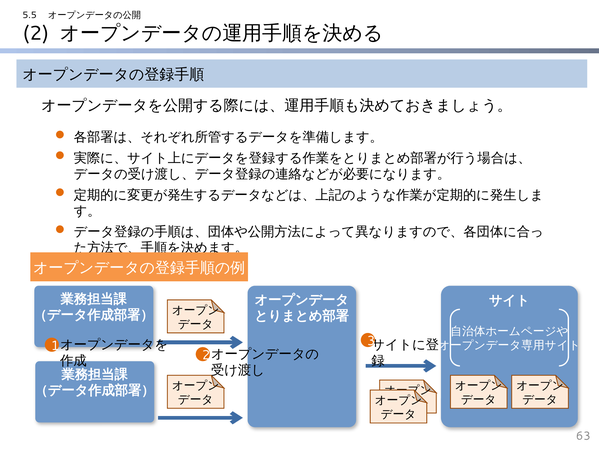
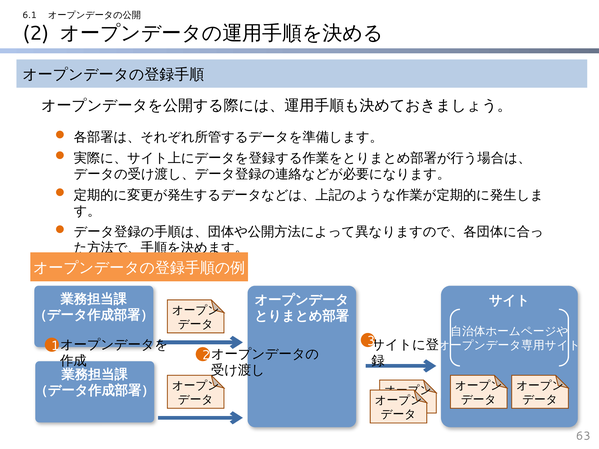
5.5: 5.5 -> 6.1 (30, 15)
